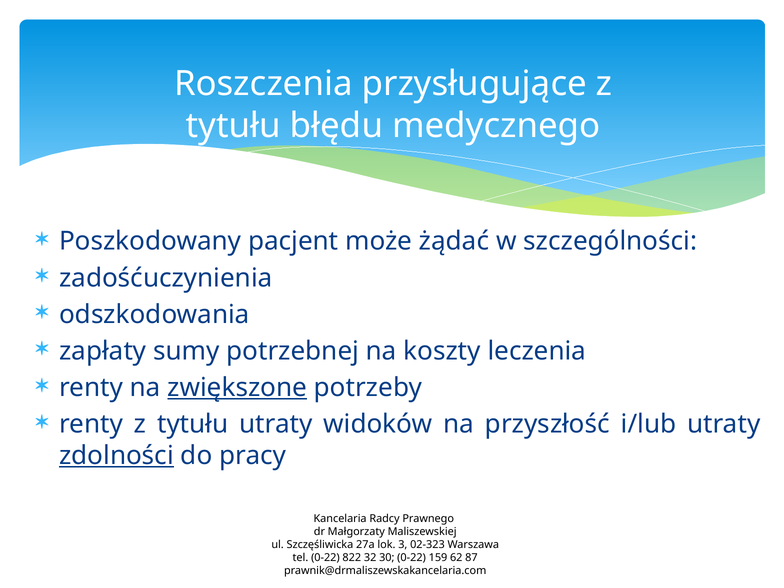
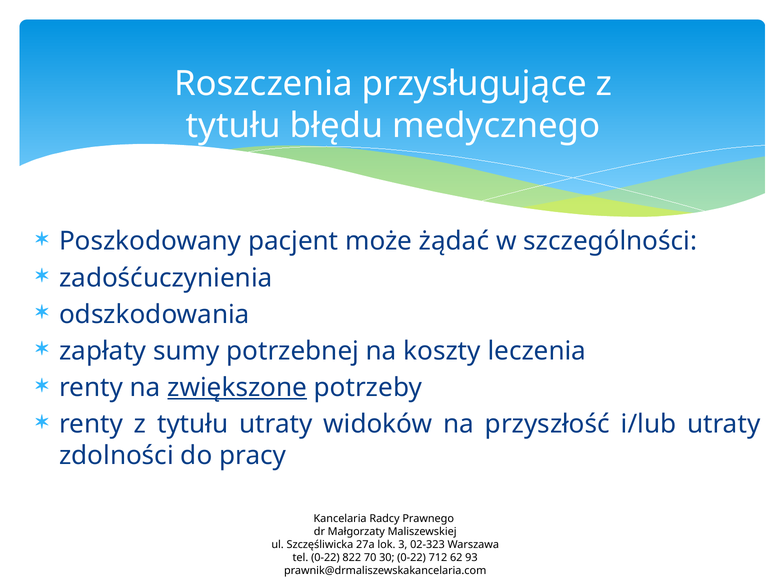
zdolności underline: present -> none (116, 456)
32: 32 -> 70 (370, 558)
159: 159 -> 712 (438, 558)
87: 87 -> 93 (471, 558)
